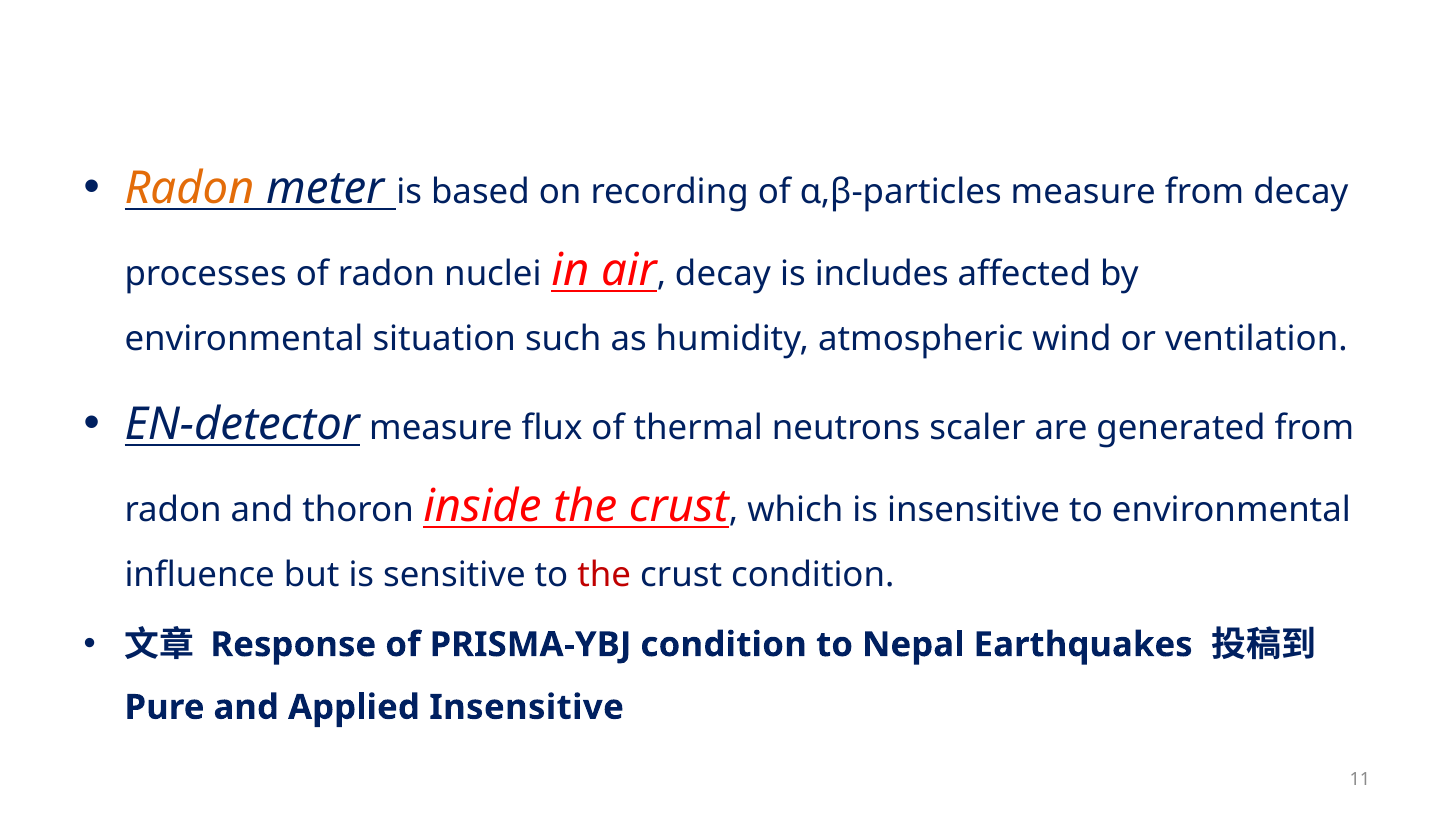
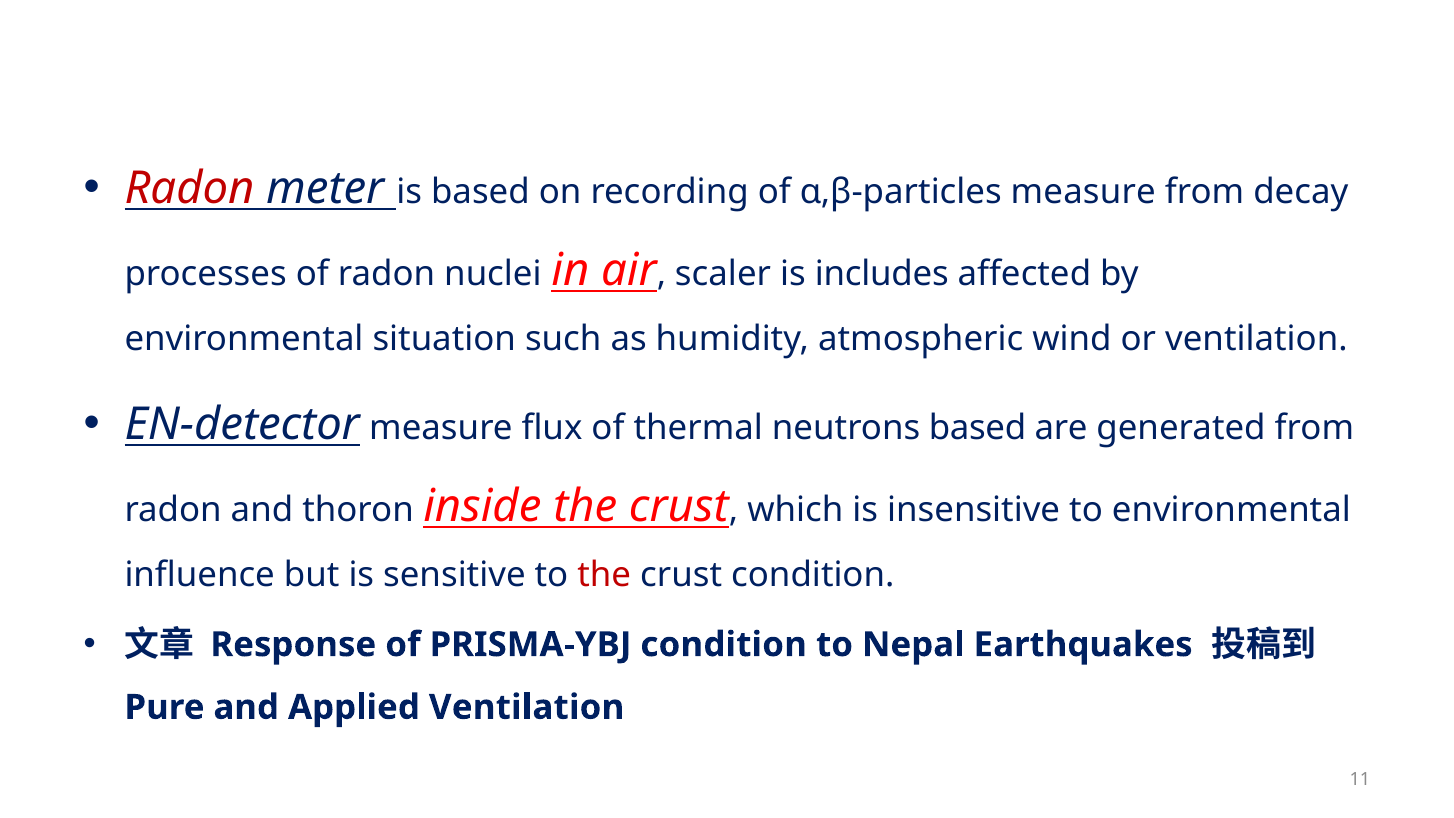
Radon colour: orange -> red (189, 189)
decay: decay -> scaler (723, 274)
neutrons scaler: scaler -> based (978, 428)
Applied Insensitive: Insensitive -> Ventilation (527, 707)
